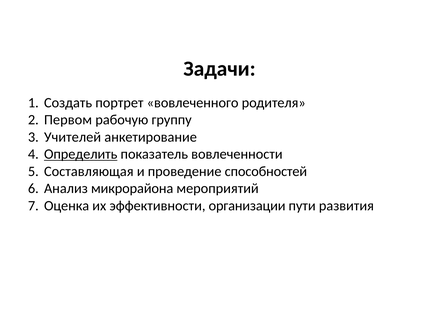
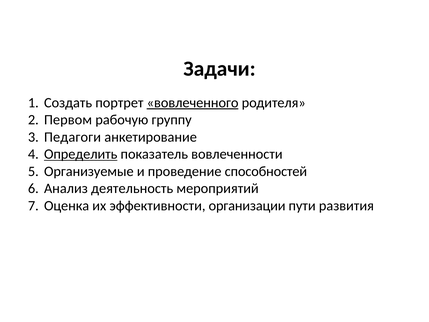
вовлеченного underline: none -> present (193, 103)
Учителей: Учителей -> Педагоги (73, 137)
Составляющая: Составляющая -> Организуемые (89, 171)
микрорайона: микрорайона -> деятельность (132, 188)
